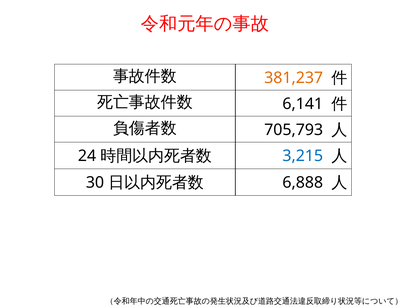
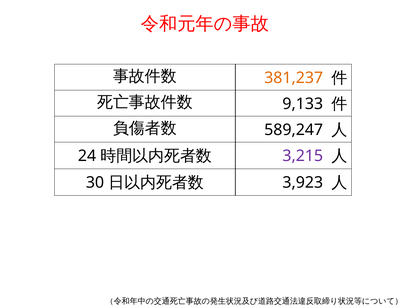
6,141: 6,141 -> 9,133 (303, 104)
705,793: 705,793 -> 589,247 (294, 130)
3,215 colour: blue -> purple (303, 156)
6,888: 6,888 -> 3,923 (303, 182)
